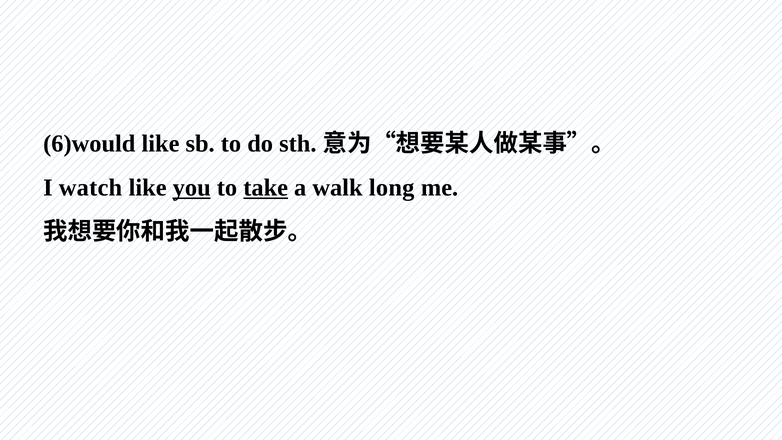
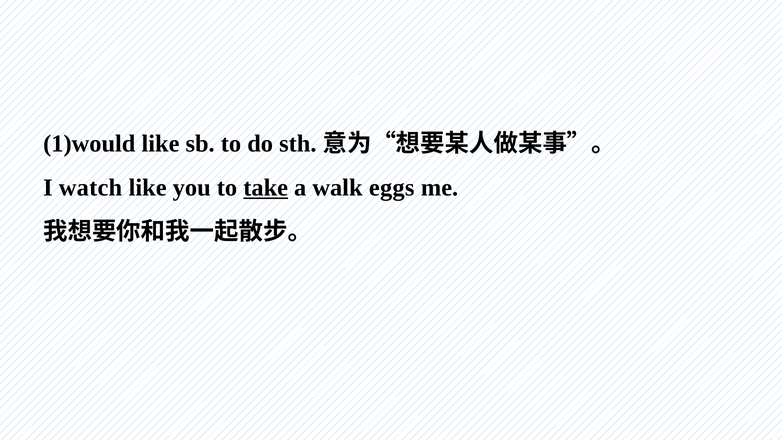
6)would: 6)would -> 1)would (89, 144)
you underline: present -> none (192, 188)
long: long -> eggs (392, 188)
